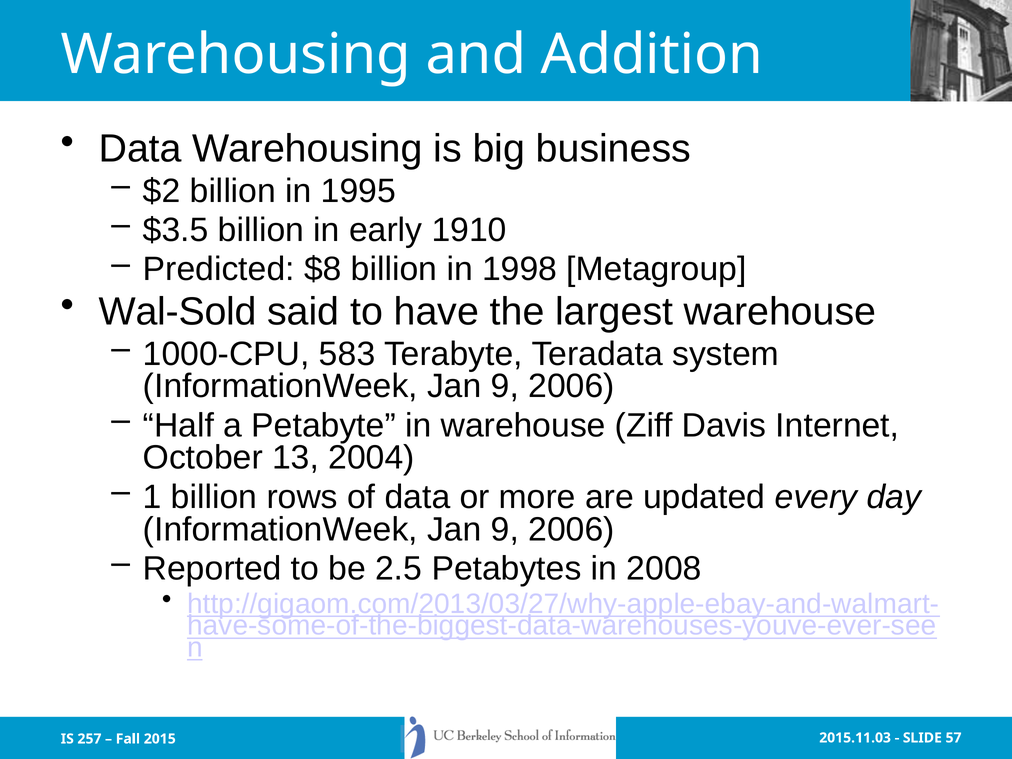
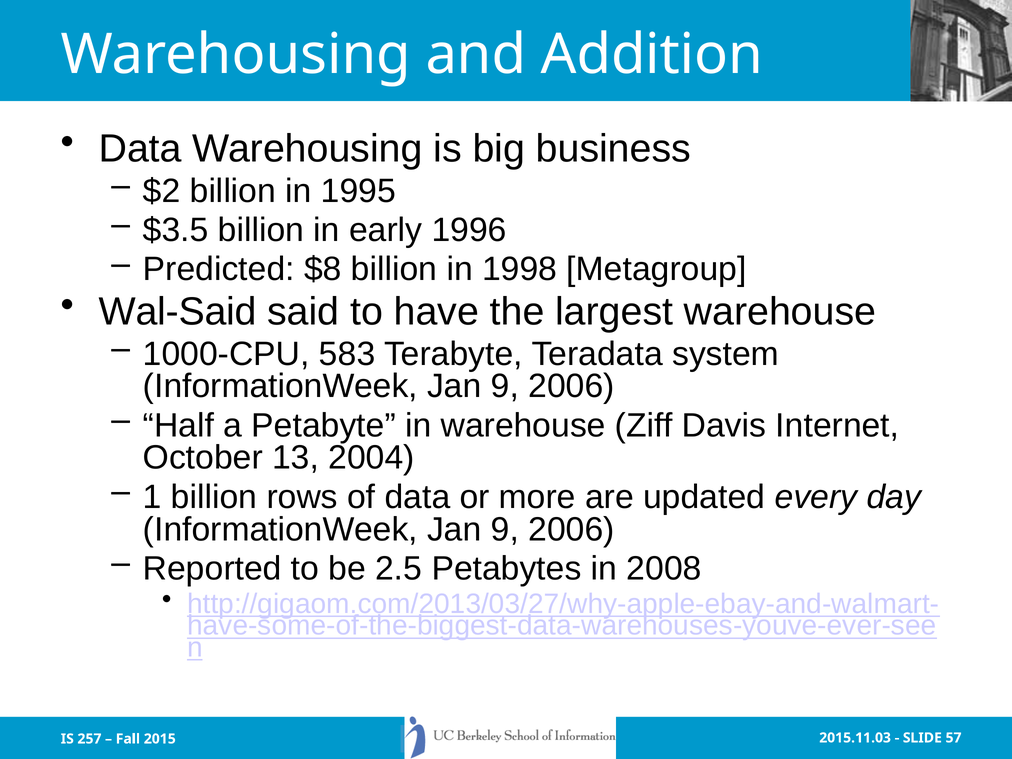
1910: 1910 -> 1996 (469, 230)
Wal-Sold: Wal-Sold -> Wal-Said (178, 312)
